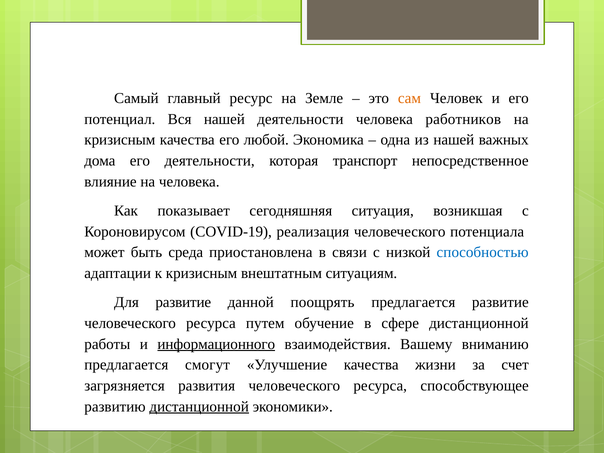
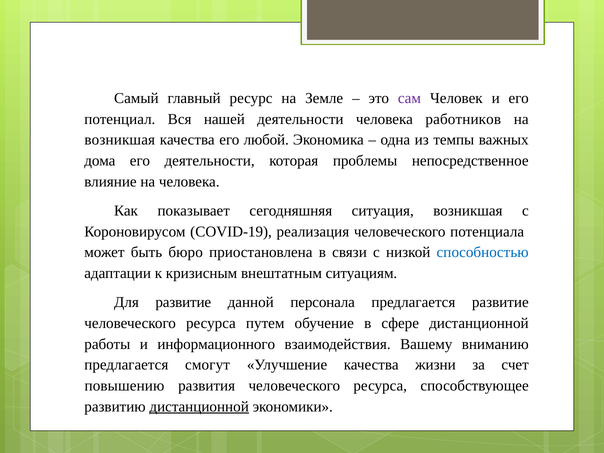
сам colour: orange -> purple (409, 98)
кризисным: кризисным -> возникшая (120, 140)
из нашей: нашей -> темпы (454, 140)
транспорт: транспорт -> проблемы (365, 161)
среда: среда -> бюро (186, 252)
поощрять: поощрять -> персонала (323, 302)
информационного underline: present -> none (216, 344)
загрязняется: загрязняется -> повышению (124, 386)
